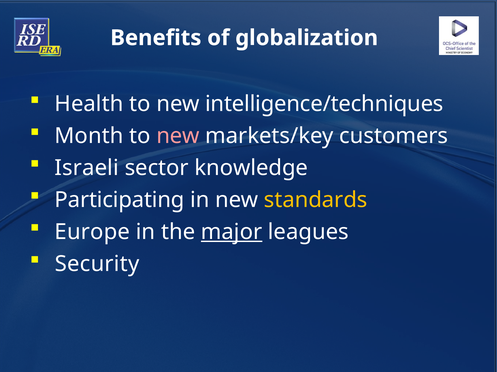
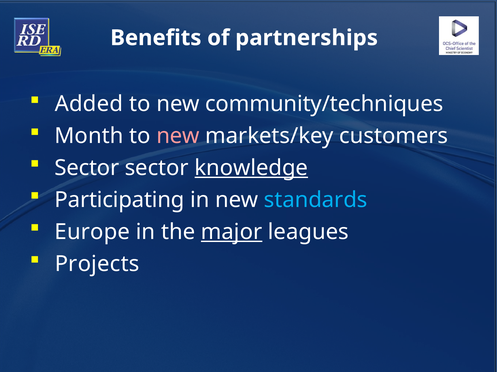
globalization: globalization -> partnerships (307, 38)
Health: Health -> Added (89, 104)
intelligence/techniques: intelligence/techniques -> community/techniques (324, 104)
Israeli: Israeli -> Sector (87, 168)
knowledge underline: none -> present (251, 168)
standards colour: yellow -> light blue (316, 200)
Security: Security -> Projects (97, 264)
